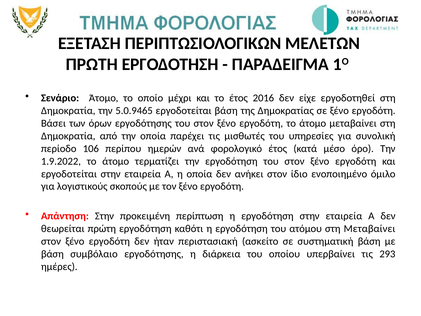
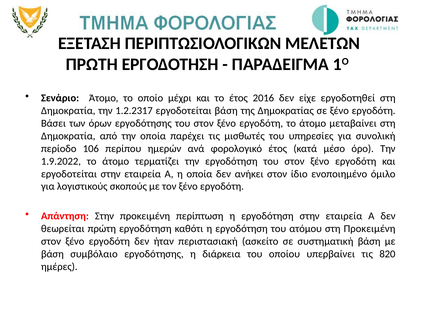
5.0.9465: 5.0.9465 -> 1.2.2317 (134, 111)
στη Μεταβαίνει: Μεταβαίνει -> Προκειμένη (370, 228)
293: 293 -> 820 (387, 254)
